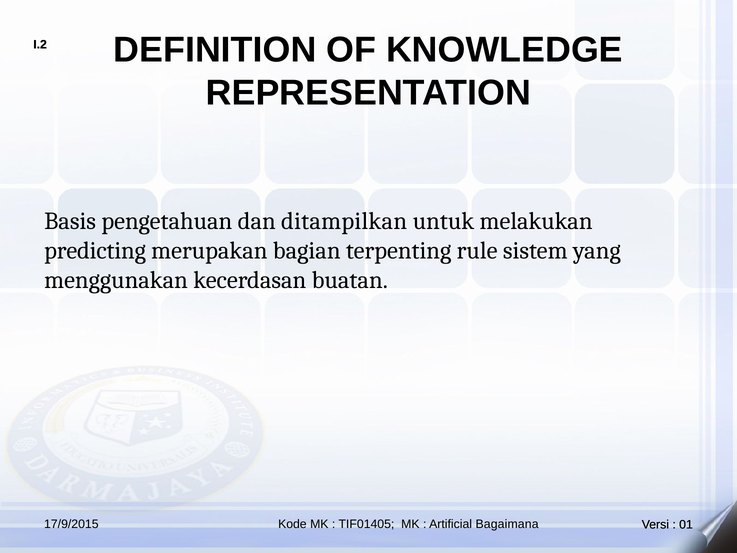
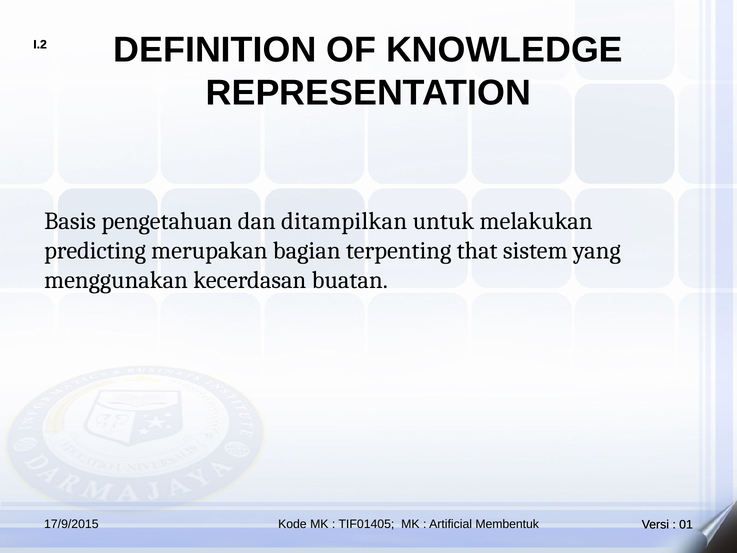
rule: rule -> that (477, 251)
Bagaimana: Bagaimana -> Membentuk (507, 524)
